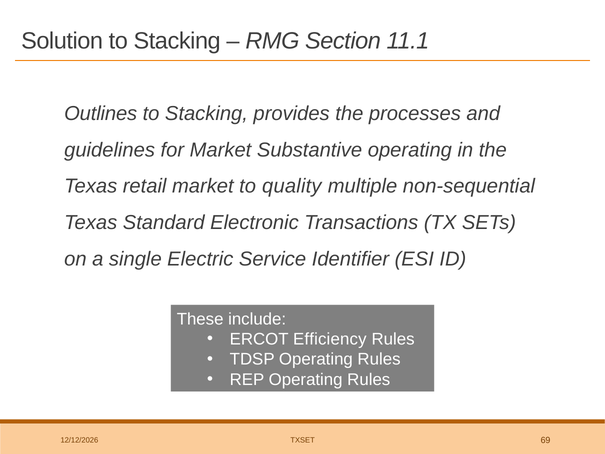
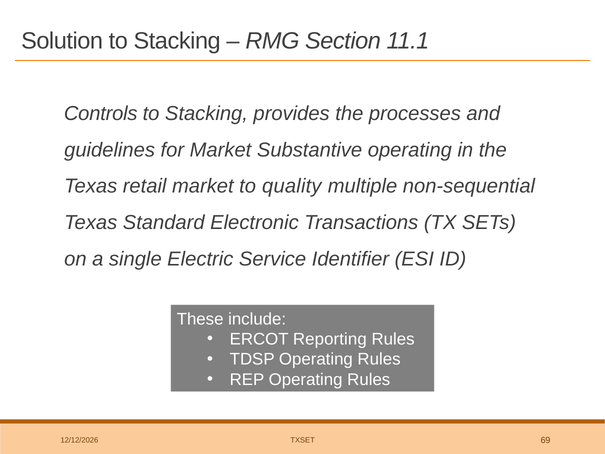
Outlines: Outlines -> Controls (101, 114)
Efficiency: Efficiency -> Reporting (330, 339)
